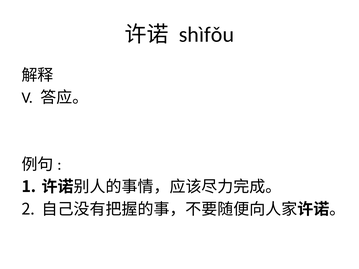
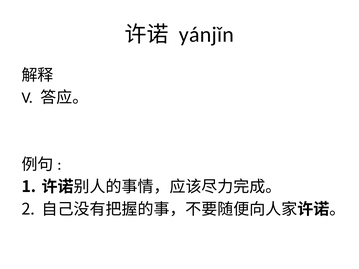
shìfǒu: shìfǒu -> yánjǐn (206, 35)
